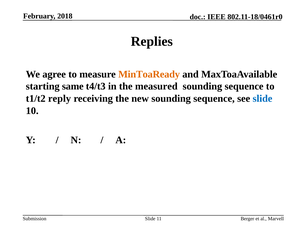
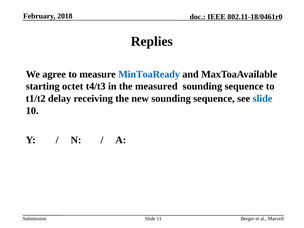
MinToaReady colour: orange -> blue (149, 74)
same: same -> octet (73, 86)
reply: reply -> delay (60, 99)
